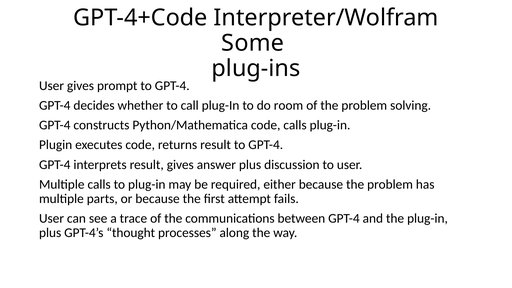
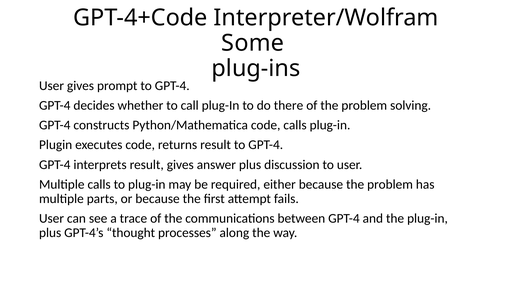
room: room -> there (289, 105)
